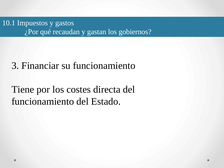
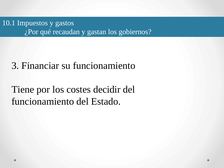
directa: directa -> decidir (107, 90)
